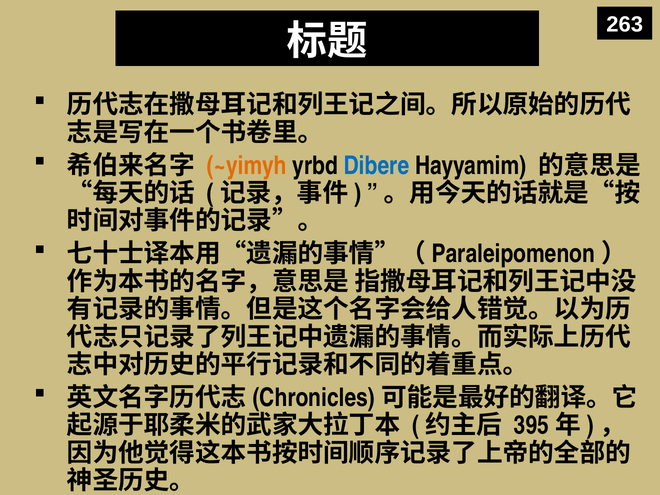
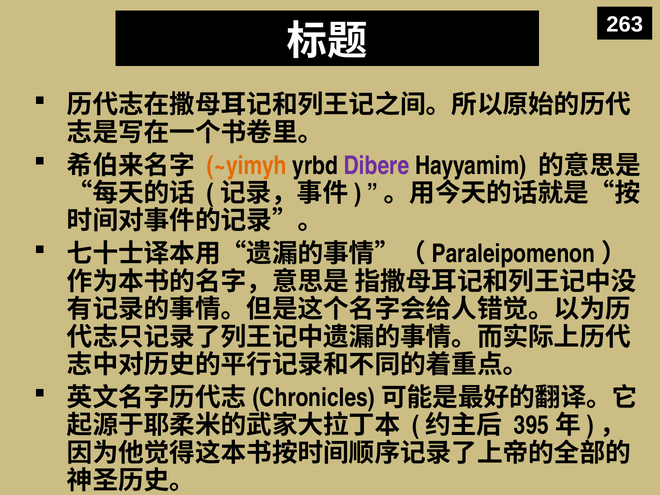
Dibere colour: blue -> purple (377, 166)
